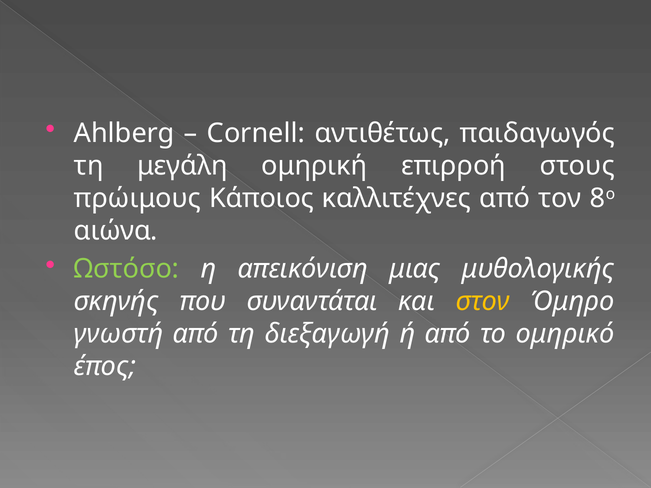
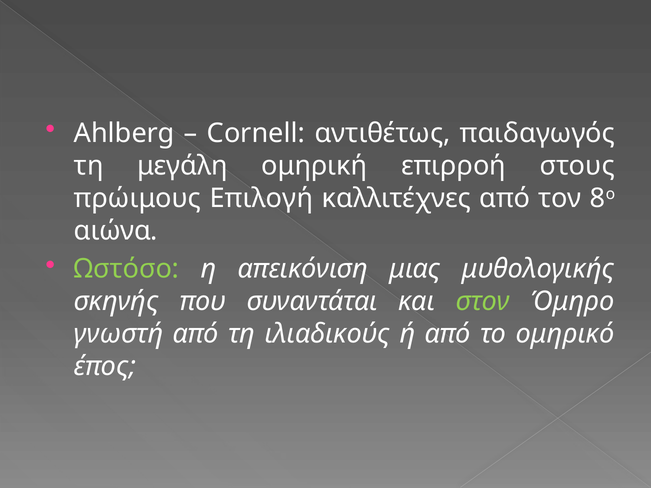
Κάποιος: Κάποιος -> Επιλογή (261, 198)
στον colour: yellow -> light green (483, 301)
διεξαγωγή: διεξαγωγή -> ιλιαδικούς (327, 334)
